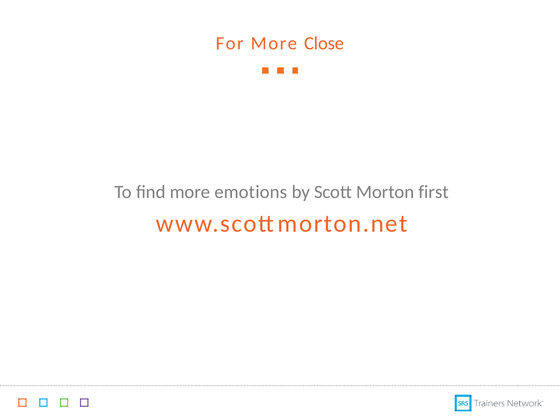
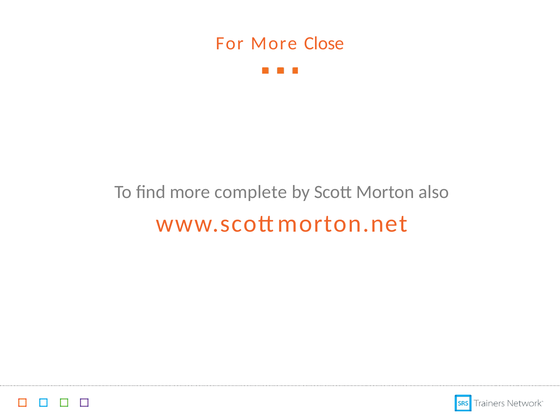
emotions: emotions -> complete (251, 192)
first: first -> also (434, 192)
